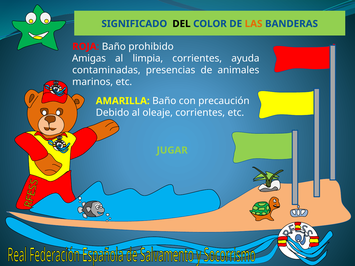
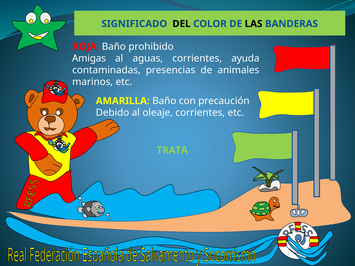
LAS colour: orange -> black (254, 24)
limpia: limpia -> aguas (148, 58)
JUGAR: JUGAR -> TRATA (172, 150)
